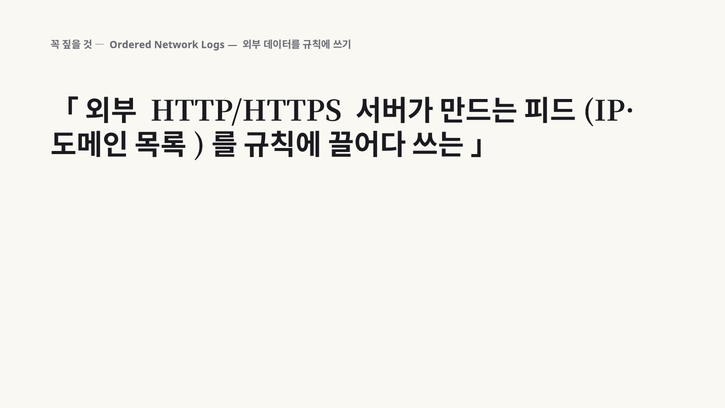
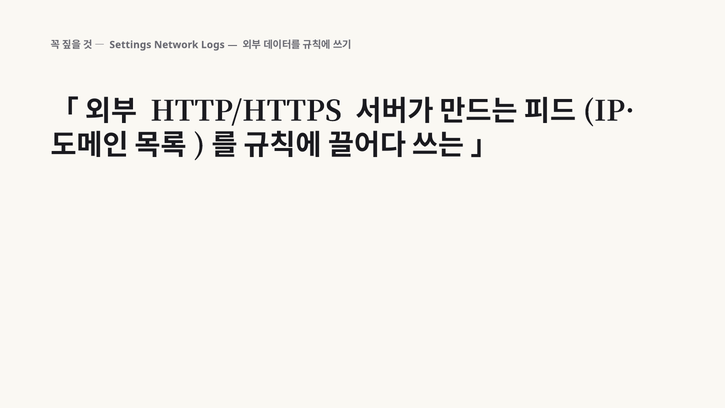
Ordered: Ordered -> Settings (130, 45)
